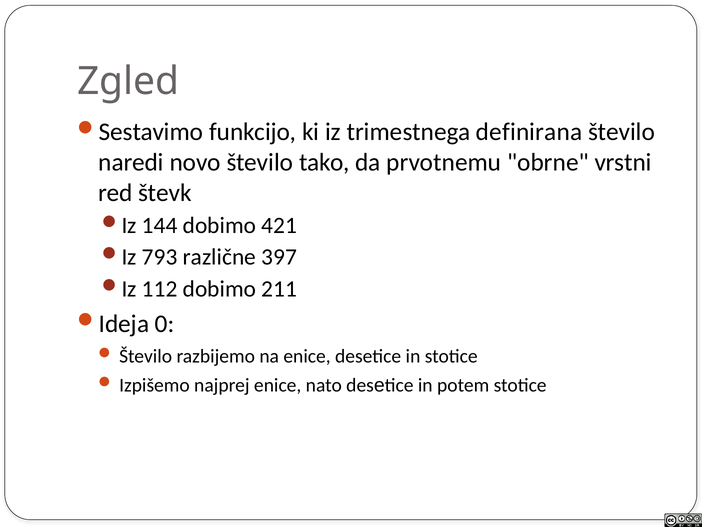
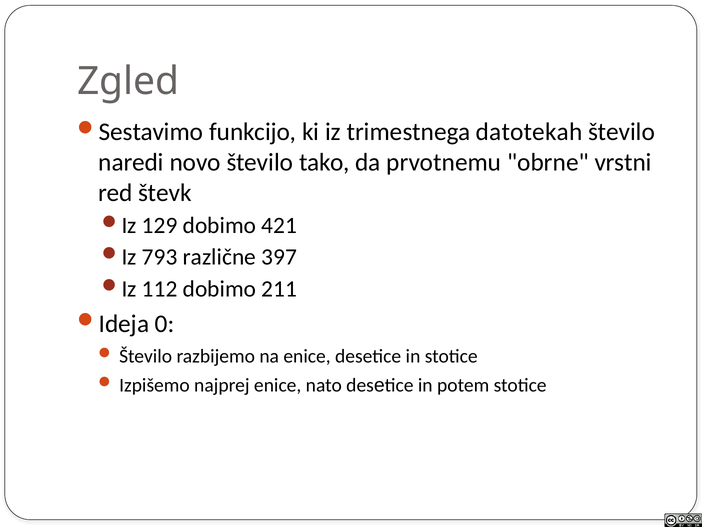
definirana: definirana -> datotekah (529, 132)
144: 144 -> 129 (160, 225)
